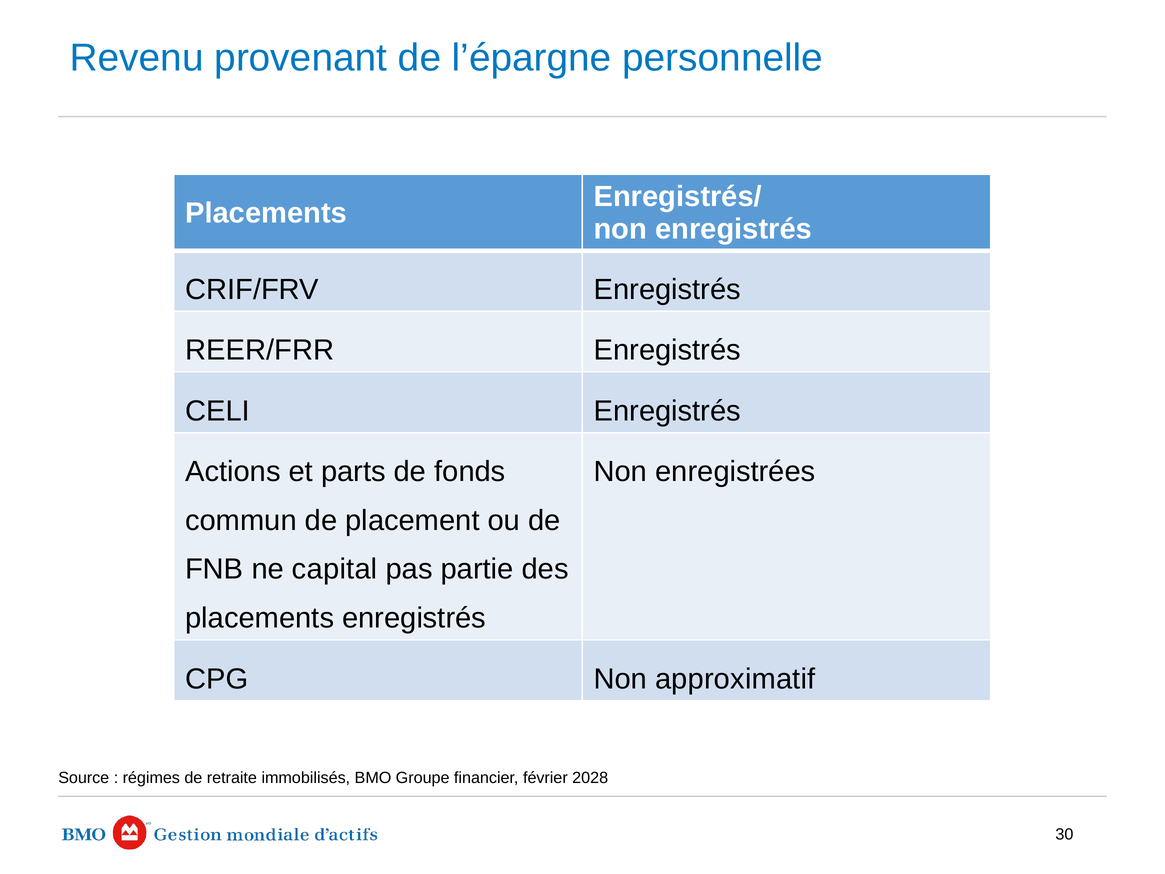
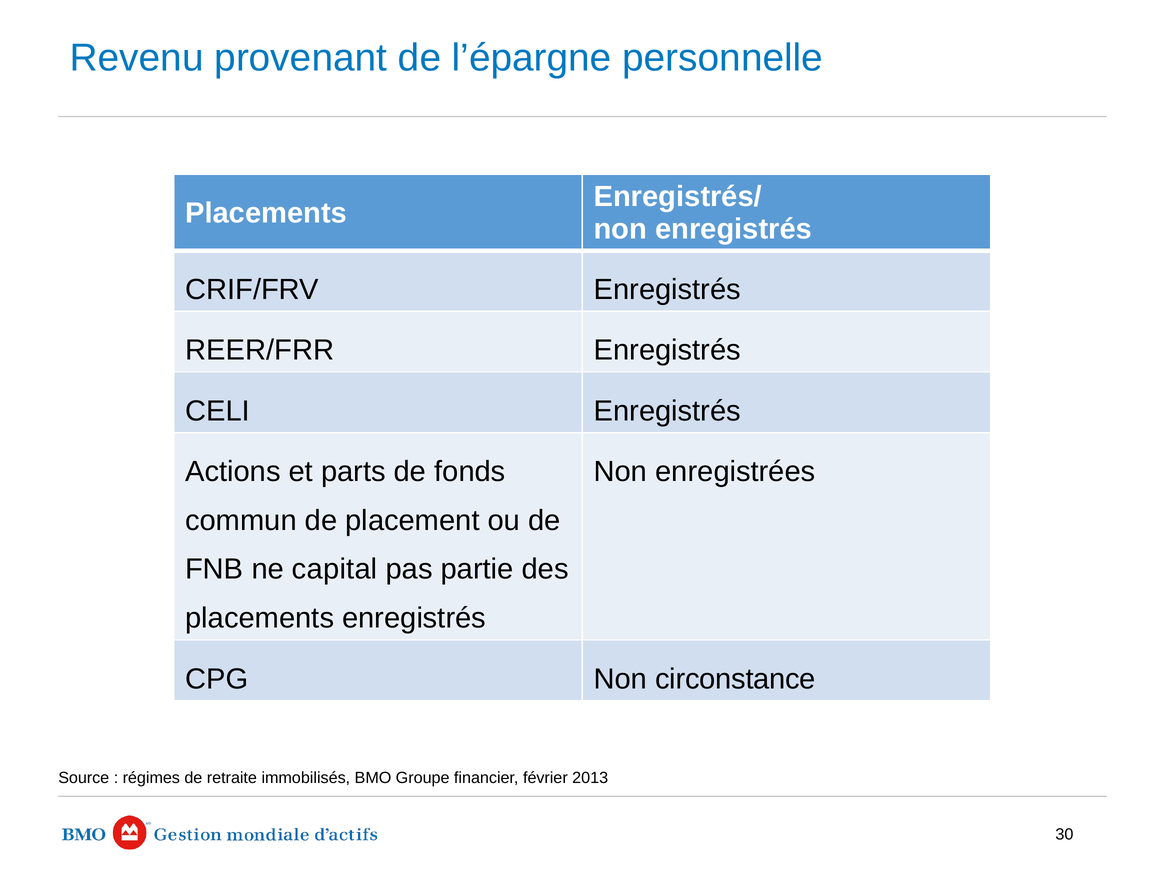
approximatif: approximatif -> circonstance (735, 679)
2028: 2028 -> 2013 (590, 778)
